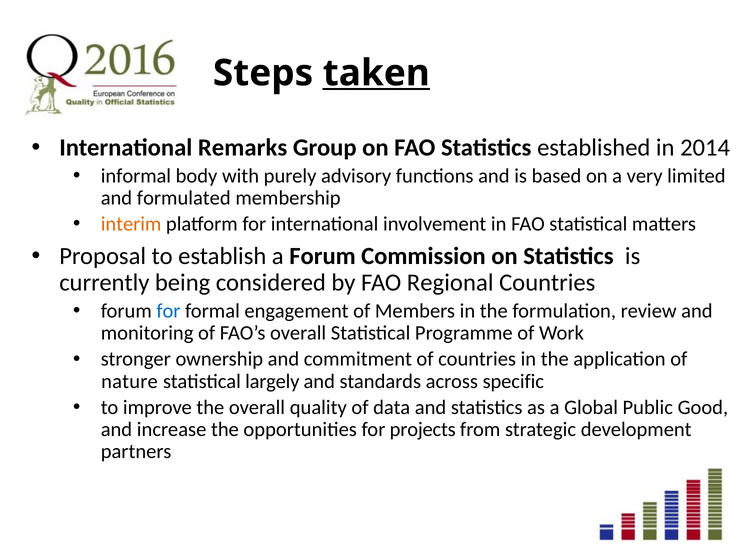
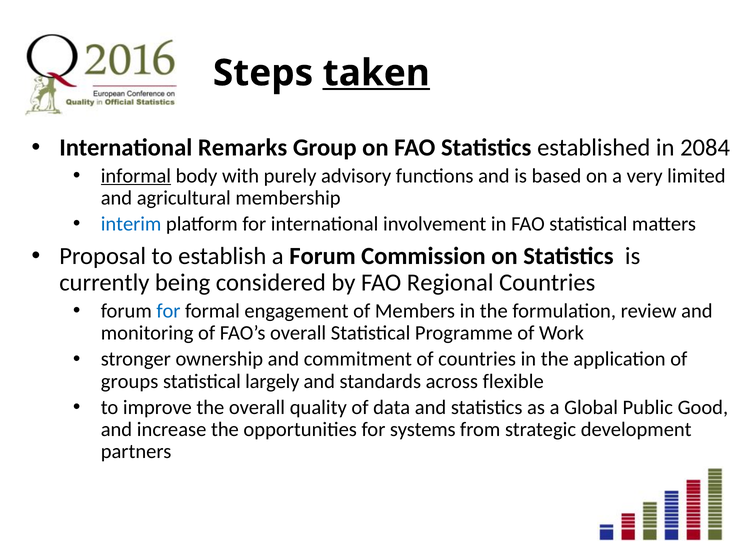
2014: 2014 -> 2084 (705, 148)
informal underline: none -> present (136, 176)
formulated: formulated -> agricultural (184, 198)
interim colour: orange -> blue (131, 224)
nature: nature -> groups (130, 381)
specific: specific -> flexible (513, 381)
projects: projects -> systems (423, 430)
